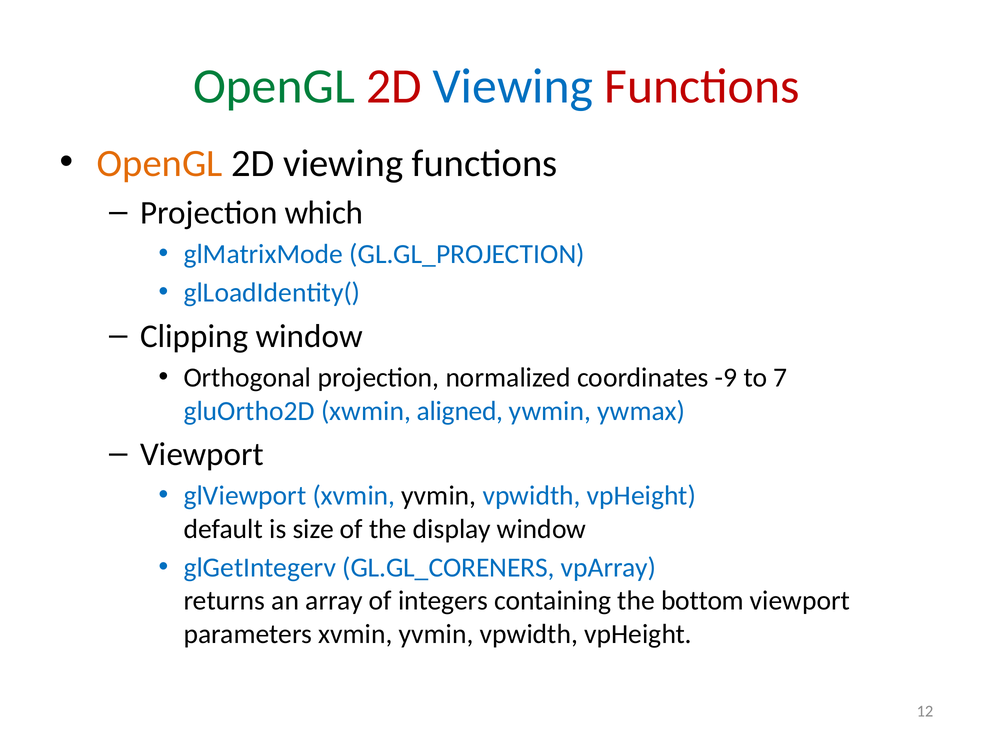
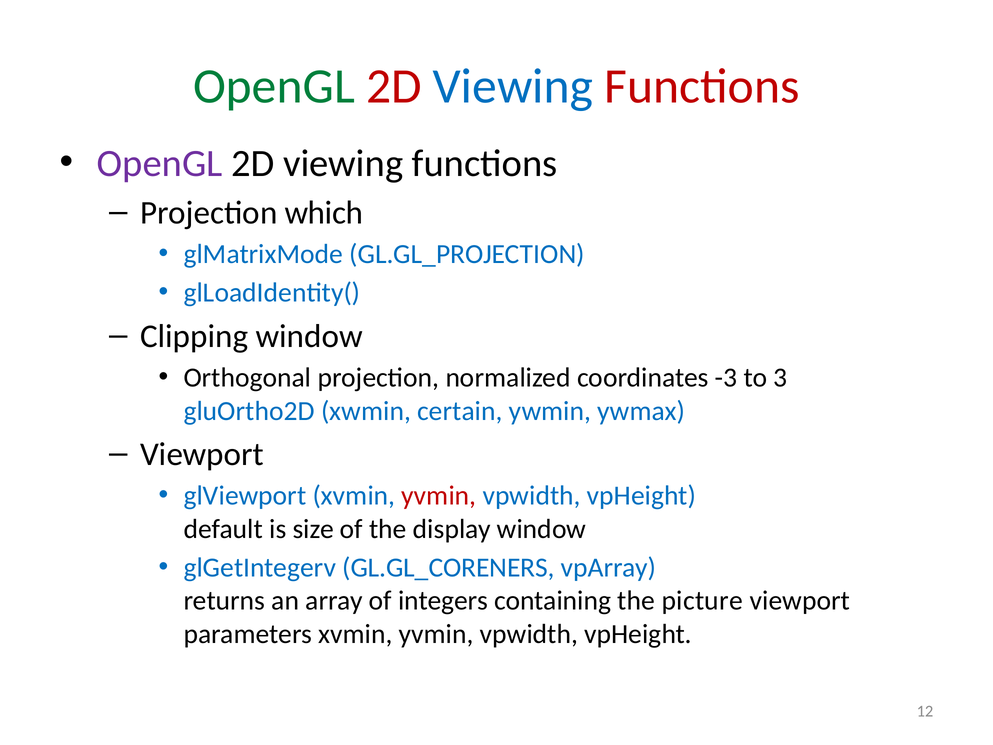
OpenGL colour: orange -> purple (160, 163)
-9: -9 -> -3 (726, 378)
7: 7 -> 3 (780, 378)
aligned: aligned -> certain (460, 411)
yvmin colour: black -> red (439, 496)
bottom: bottom -> picture (702, 601)
